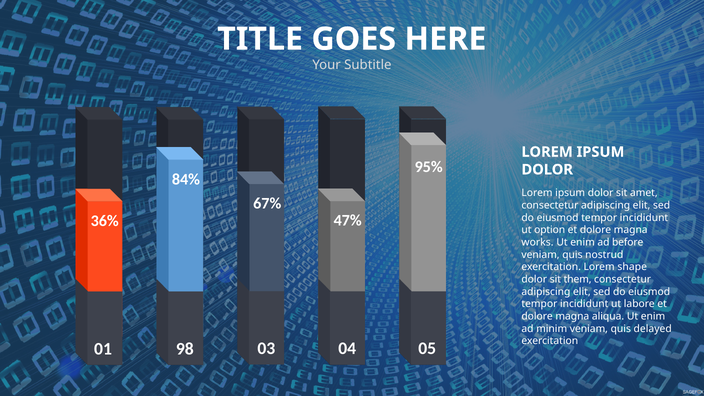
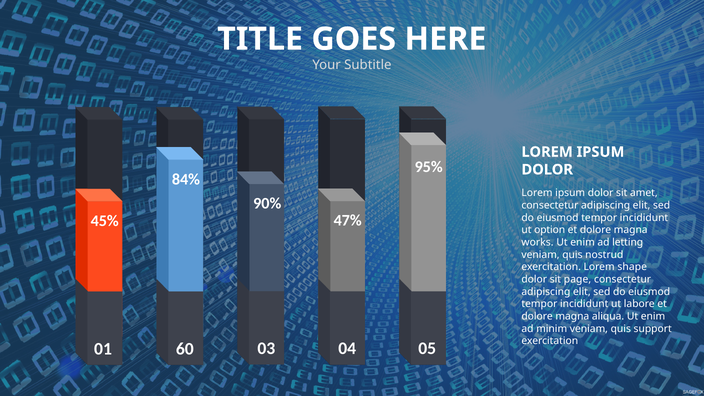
67%: 67% -> 90% (267, 203)
36%: 36% -> 45% (105, 221)
before: before -> letting (628, 242)
them: them -> page (578, 279)
delayed: delayed -> support (653, 329)
98: 98 -> 60 (185, 349)
